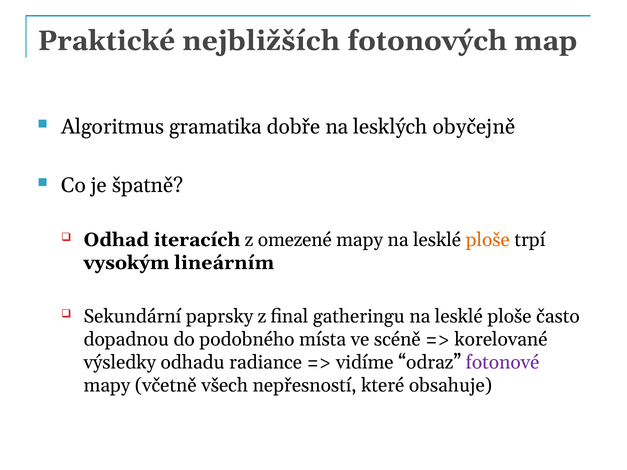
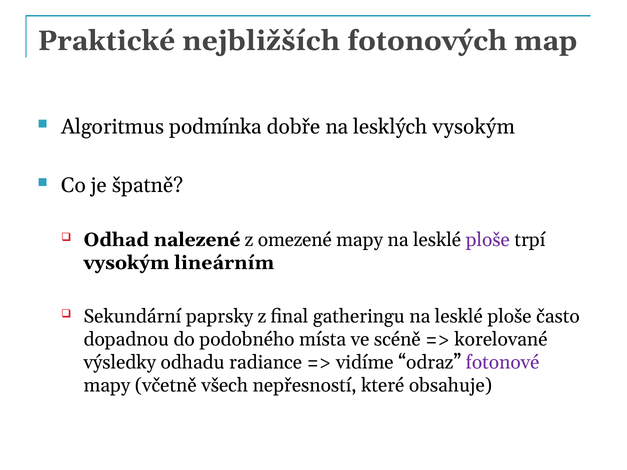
gramatika: gramatika -> podmínka (216, 127)
lesklých obyčejně: obyčejně -> vysokým (474, 127)
iteracích: iteracích -> nalezené (197, 240)
ploše colour: orange -> purple (488, 240)
